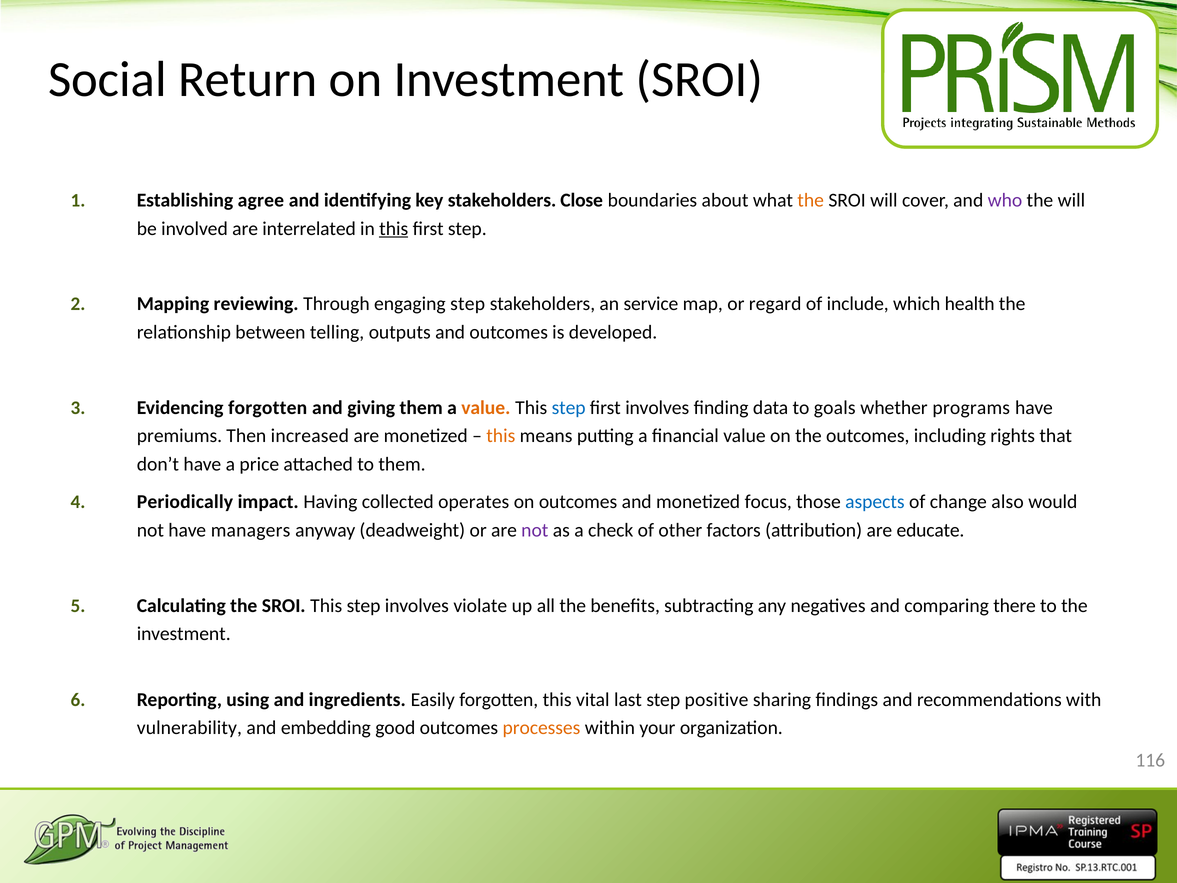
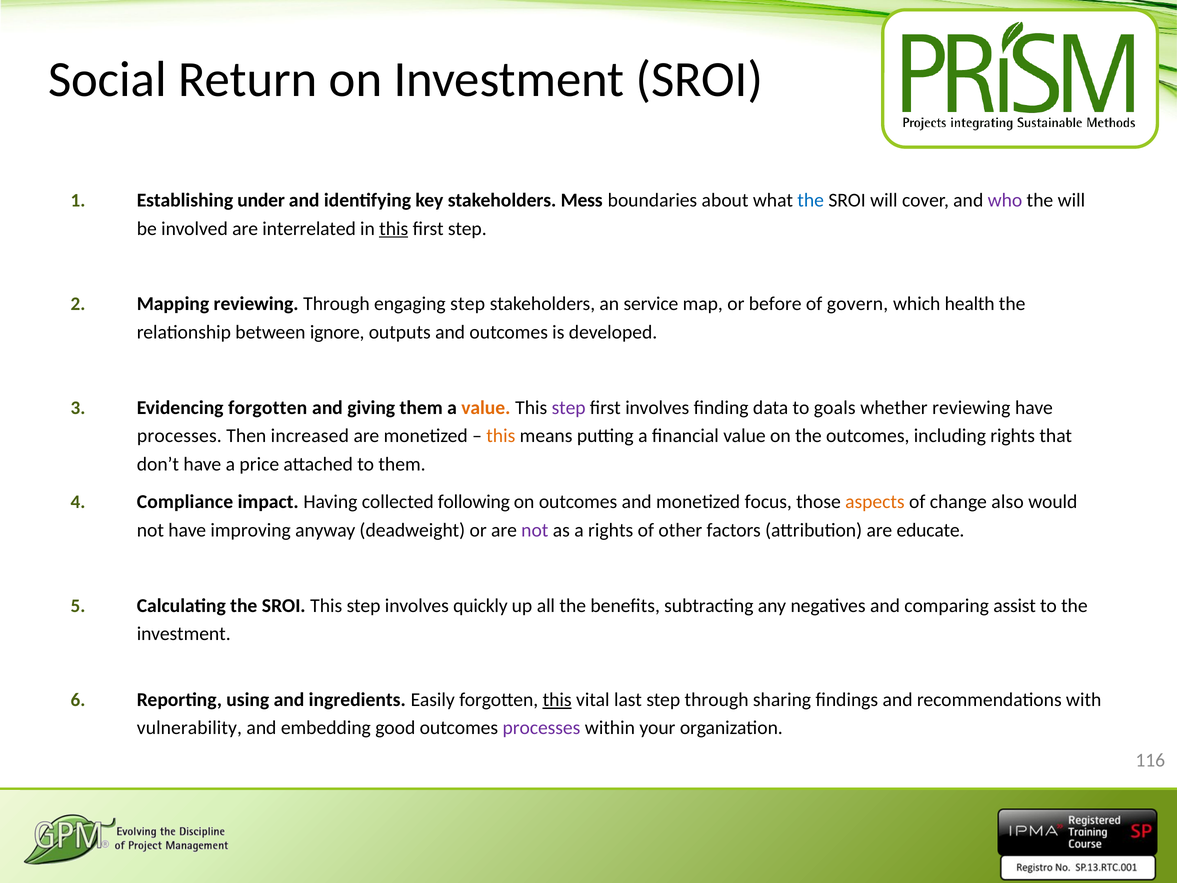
agree: agree -> under (261, 200)
Close: Close -> Mess (582, 200)
the colour: orange -> blue (811, 200)
regard: regard -> before (775, 304)
include: include -> govern (858, 304)
telling: telling -> ignore (337, 332)
step colour: blue -> purple (569, 408)
whether programs: programs -> reviewing (971, 408)
premiums: premiums -> processes (179, 436)
Periodically: Periodically -> Compliance (185, 502)
operates: operates -> following (474, 502)
aspects colour: blue -> orange (875, 502)
managers: managers -> improving (251, 530)
a check: check -> rights (611, 530)
violate: violate -> quickly (480, 605)
there: there -> assist (1015, 605)
this underline: none -> present (557, 700)
step positive: positive -> through (717, 700)
processes colour: orange -> purple (541, 728)
